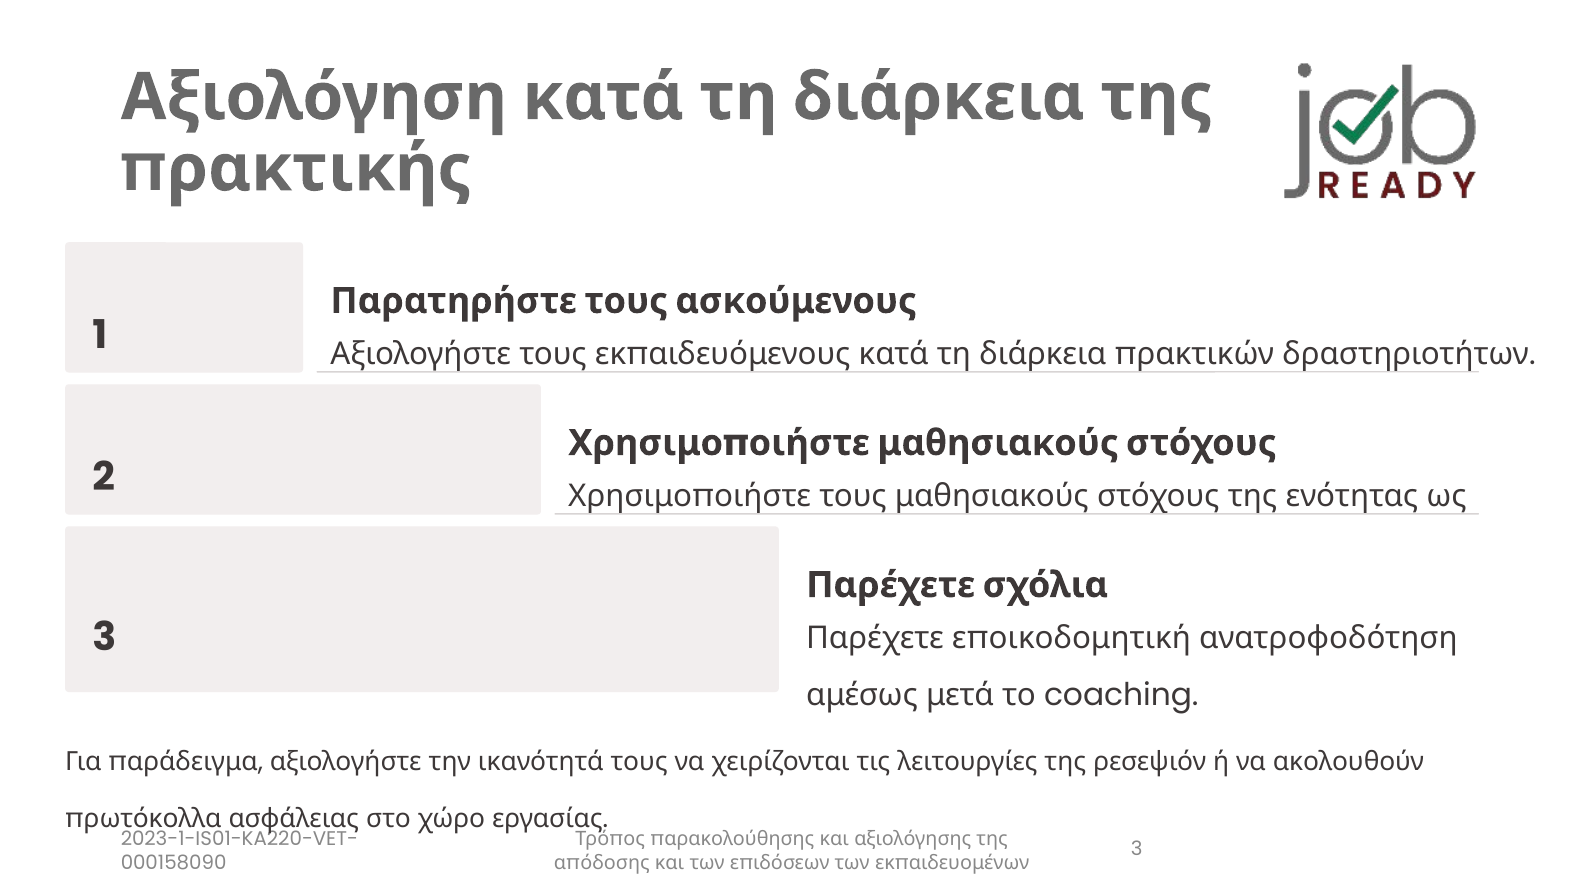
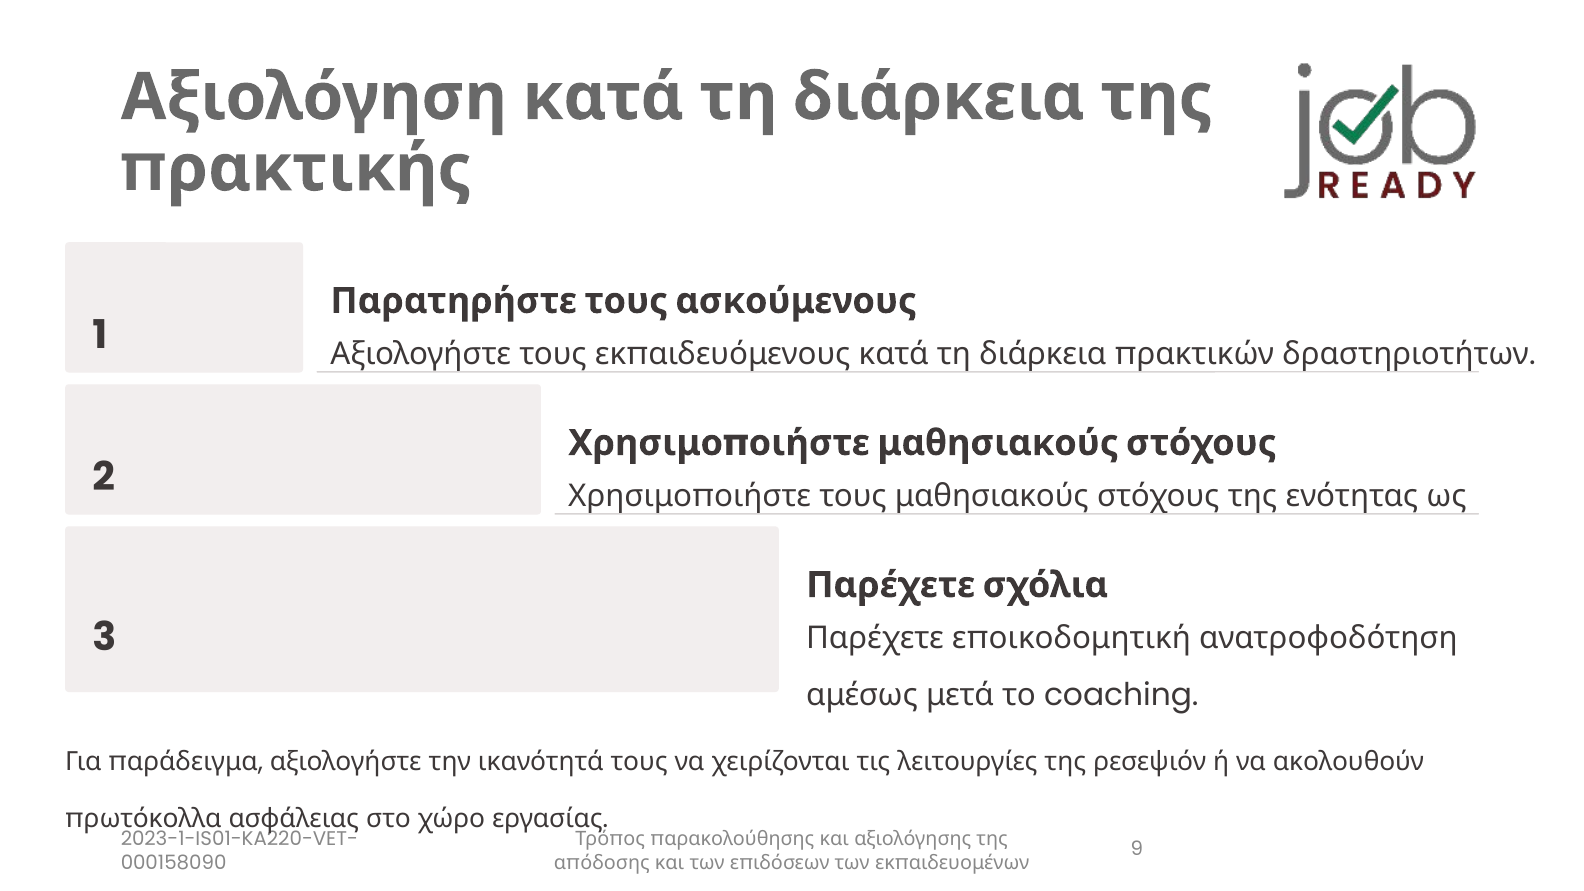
3: 3 -> 9 (1137, 849)
